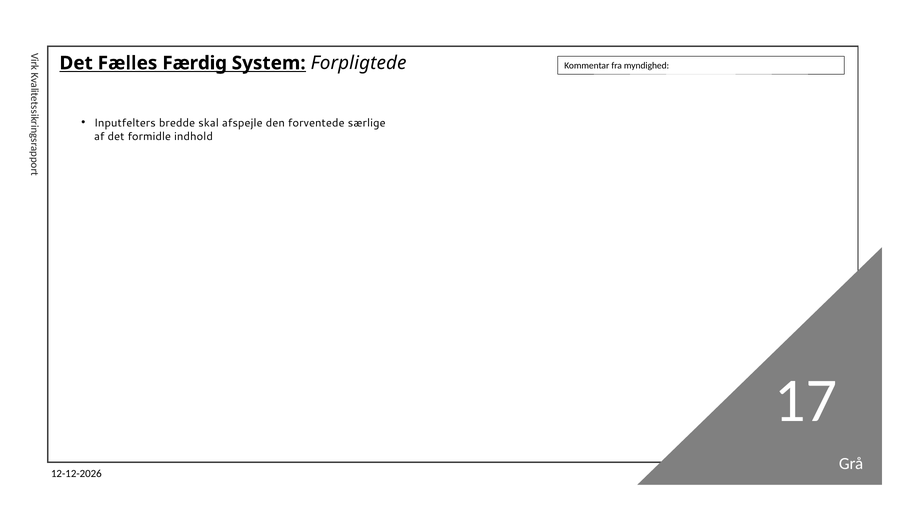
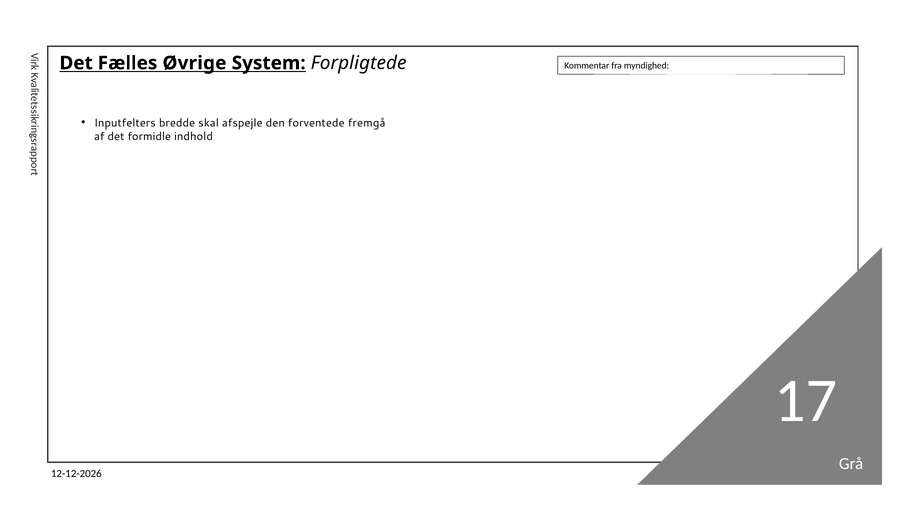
Færdig: Færdig -> Øvrige (194, 63)
særlige: særlige -> fremgå (367, 123)
